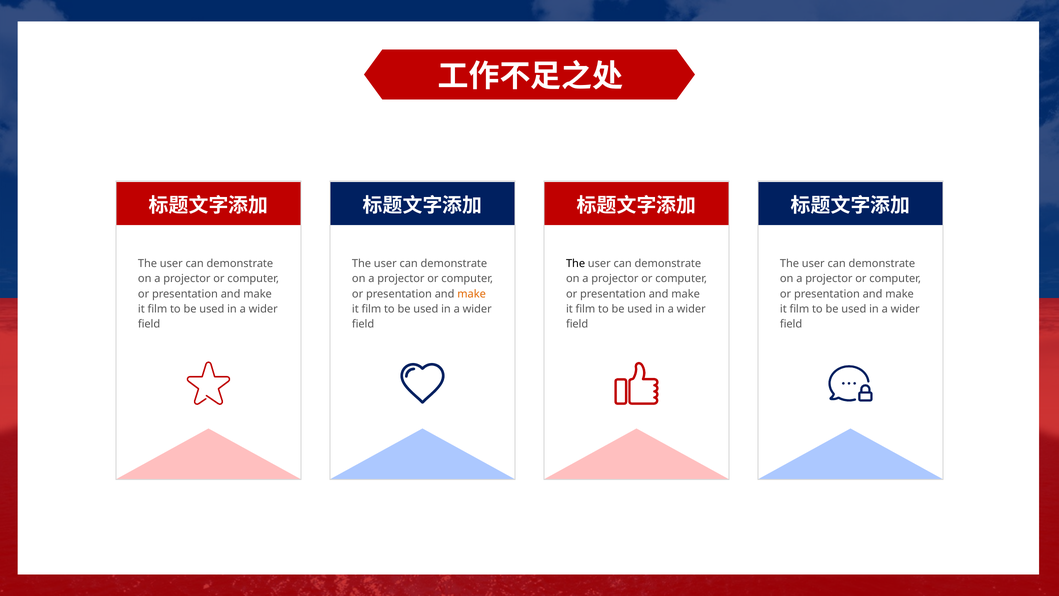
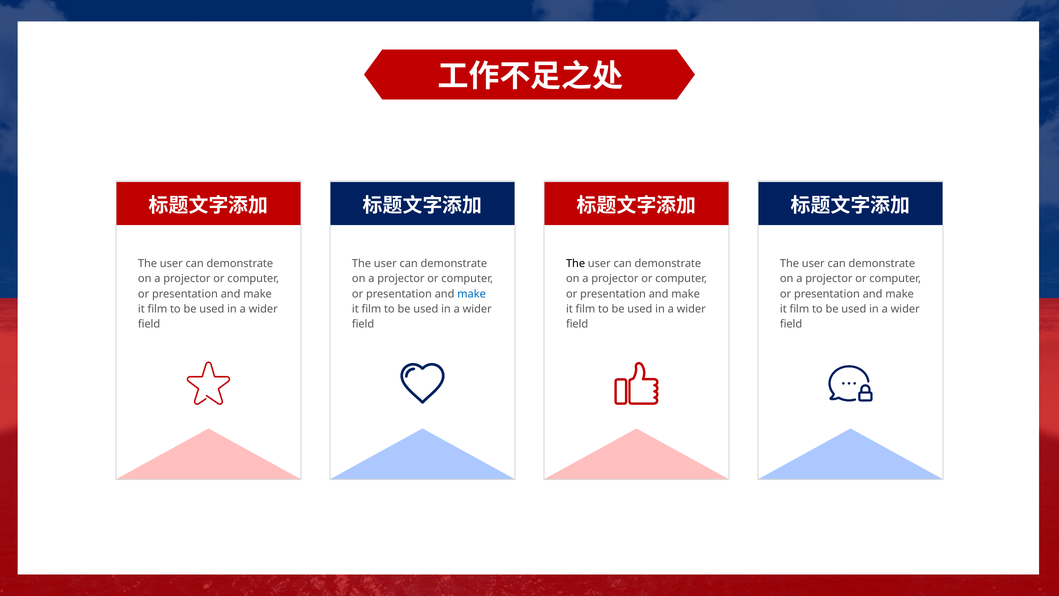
make colour: orange -> blue (472, 294)
